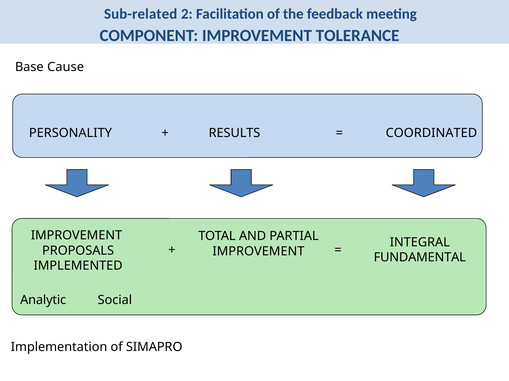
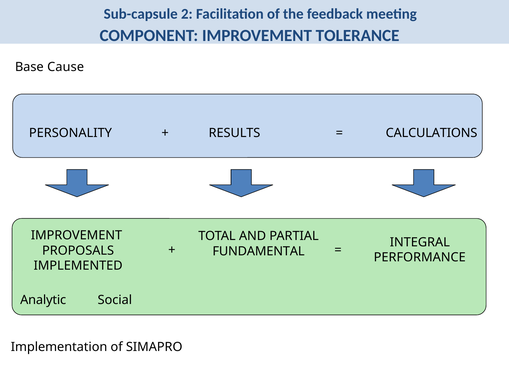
Sub-related: Sub-related -> Sub-capsule (141, 14)
COORDINATED: COORDINATED -> CALCULATIONS (432, 133)
IMPROVEMENT: IMPROVEMENT -> FUNDAMENTAL (259, 252)
FUNDAMENTAL: FUNDAMENTAL -> PERFORMANCE (420, 258)
